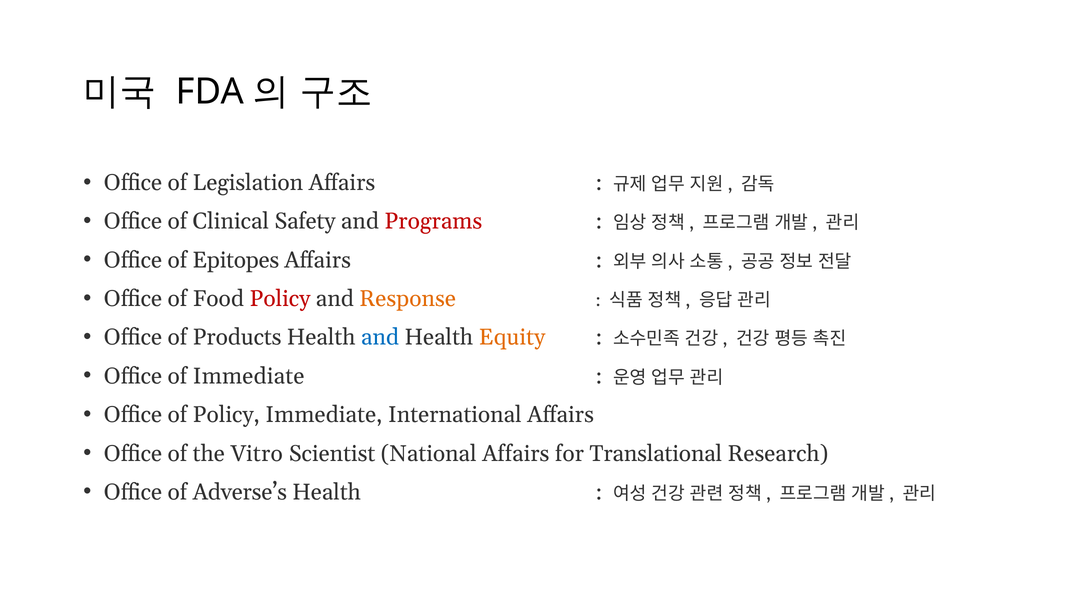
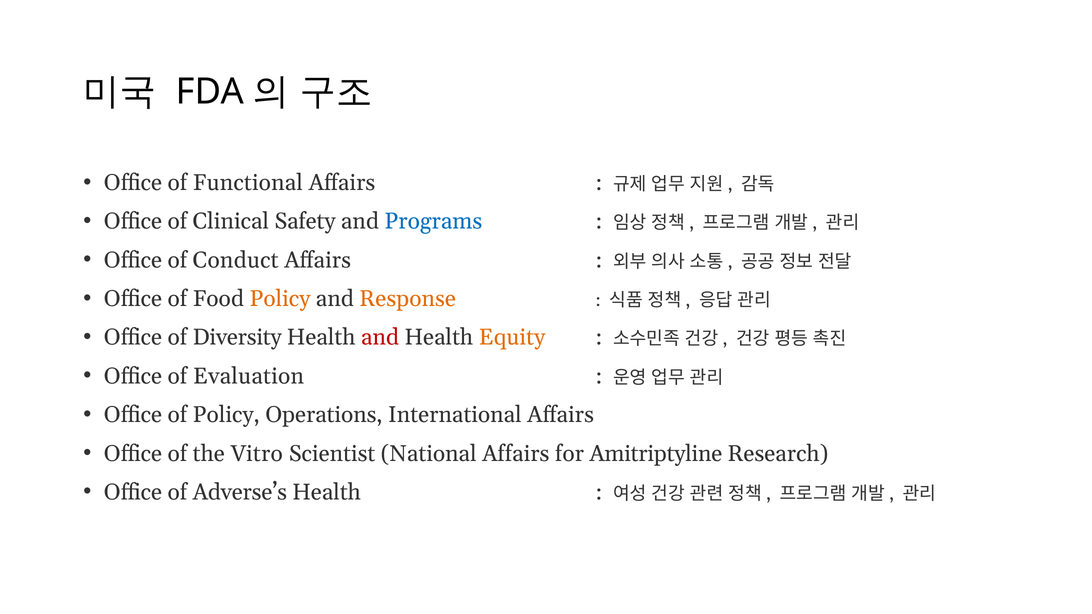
Legislation: Legislation -> Functional (248, 183)
Programs colour: red -> blue (433, 222)
Epitopes: Epitopes -> Conduct (236, 260)
Policy colour: red -> orange (280, 299)
Products: Products -> Diversity (237, 338)
and colour: blue -> red (380, 338)
of Immediate: Immediate -> Evaluation (249, 376)
Policy Immediate: Immediate -> Operations (324, 415)
Translational: Translational -> Amitriptyline (656, 454)
